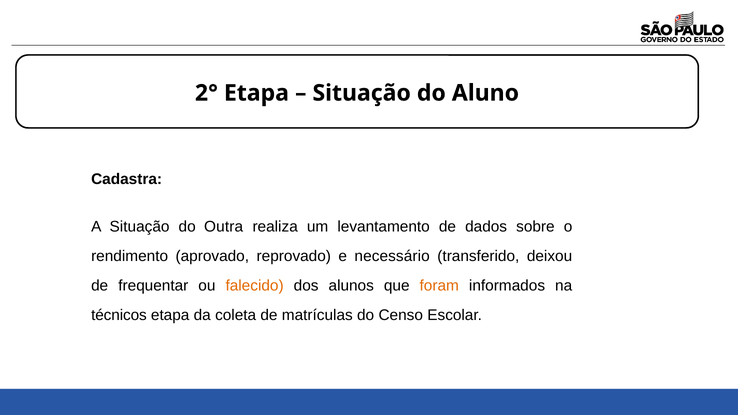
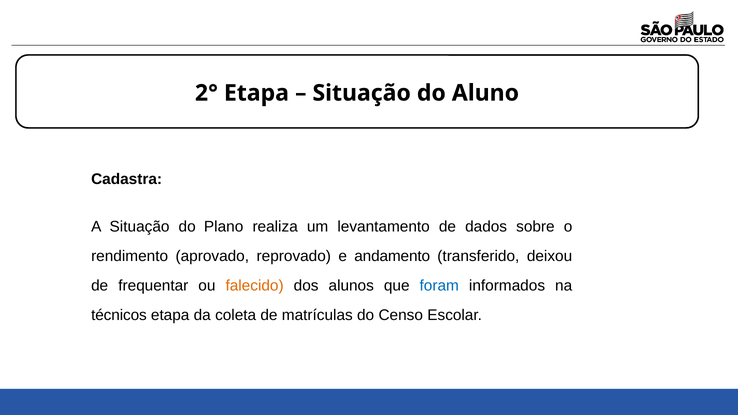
Outra: Outra -> Plano (224, 227)
necessário: necessário -> andamento (392, 256)
foram colour: orange -> blue (439, 286)
